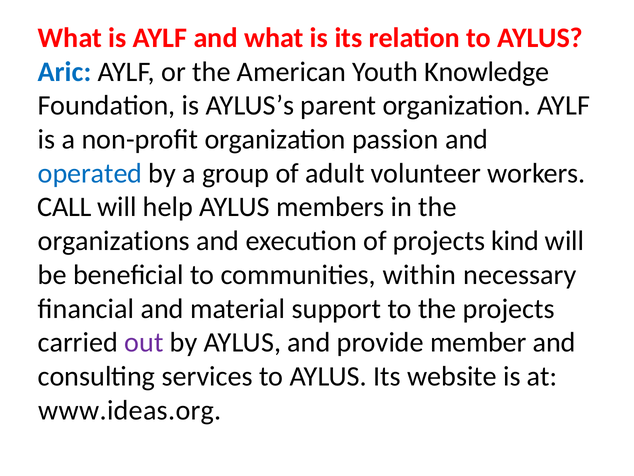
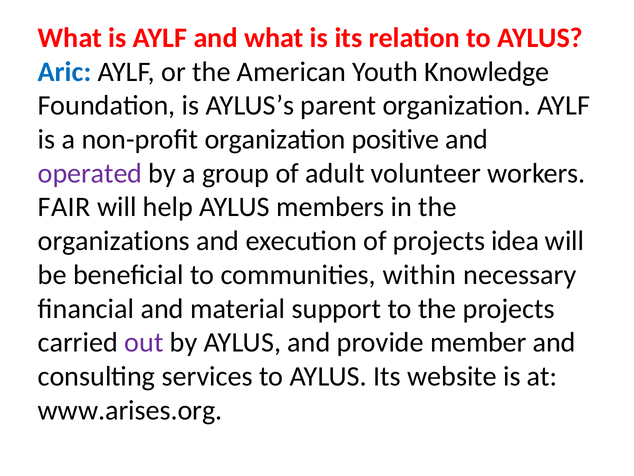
passion: passion -> positive (395, 139)
operated colour: blue -> purple (90, 173)
CALL: CALL -> FAIR (64, 207)
kind: kind -> idea (515, 241)
www.ideas.org: www.ideas.org -> www.arises.org (130, 410)
